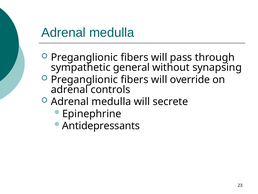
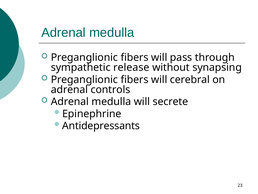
general: general -> release (131, 67)
override: override -> cerebral (190, 79)
